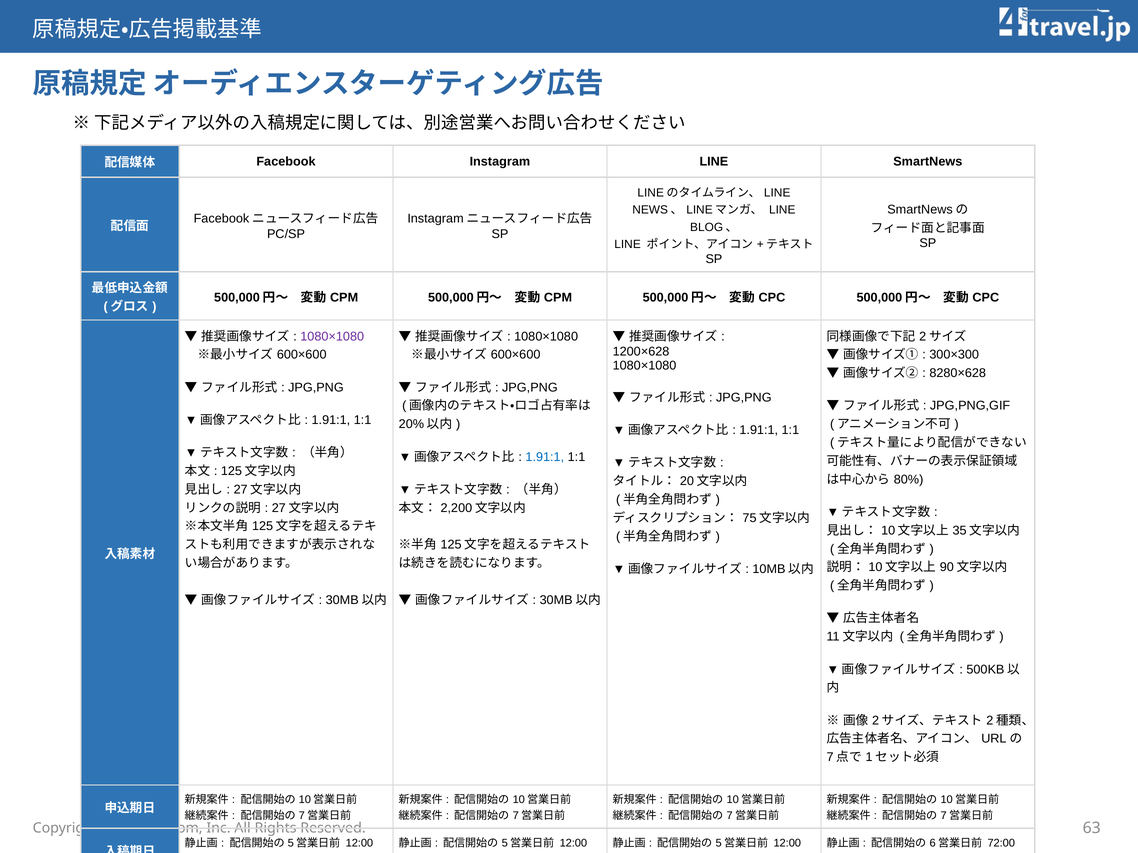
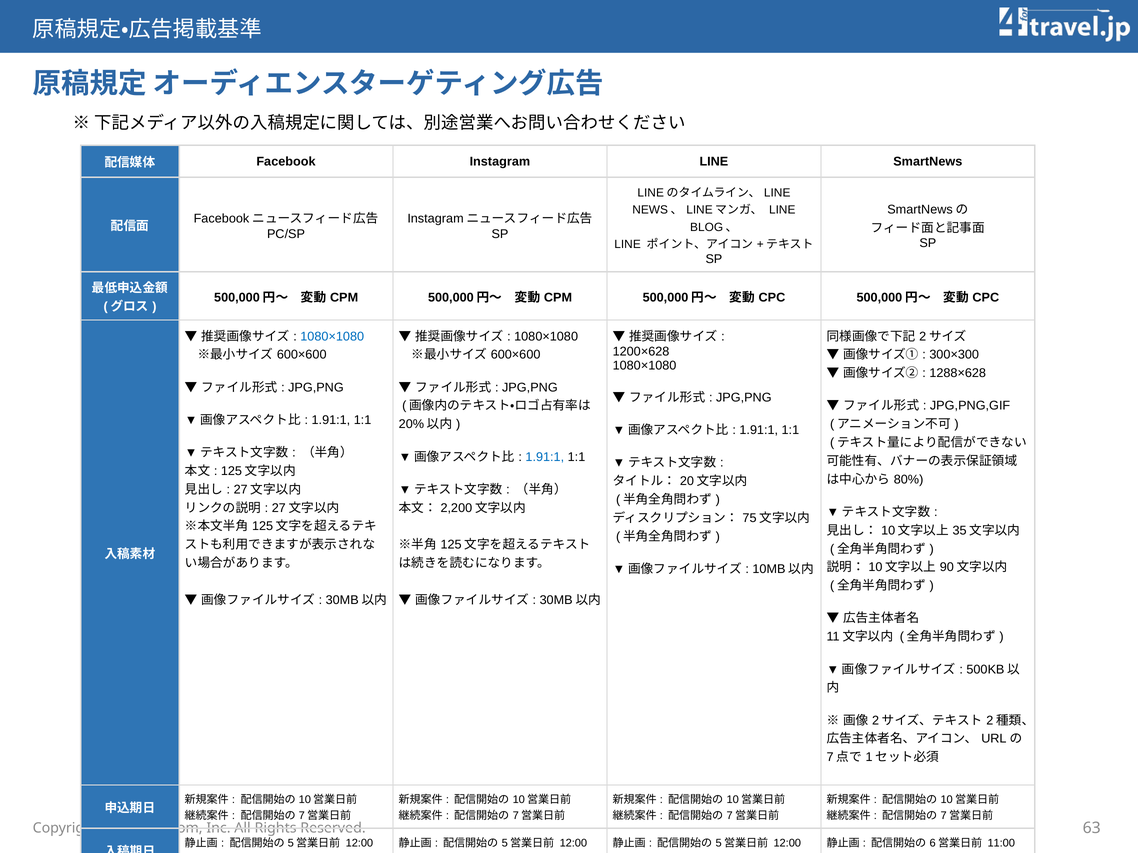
1080×1080 colour: purple -> blue (332, 337)
8280×628: 8280×628 -> 1288×628 (958, 373)
72:00: 72:00 -> 11:00 (1001, 844)
